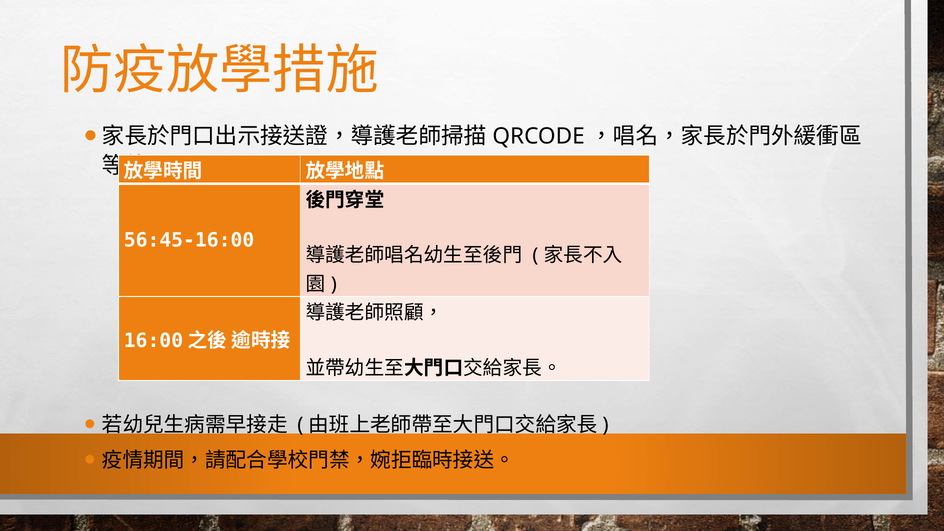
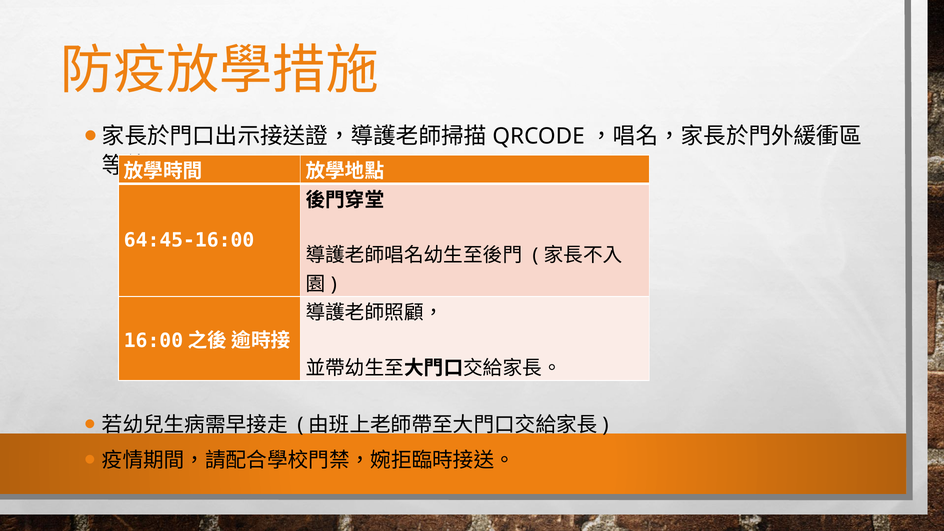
56:45-16:00: 56:45-16:00 -> 64:45-16:00 (189, 240)
